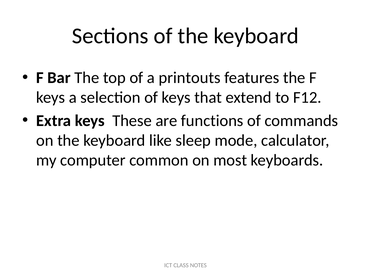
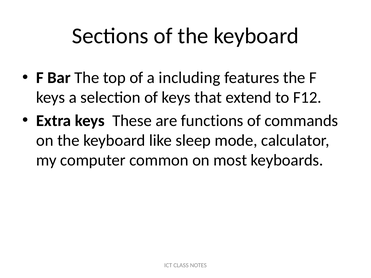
printouts: printouts -> including (190, 78)
